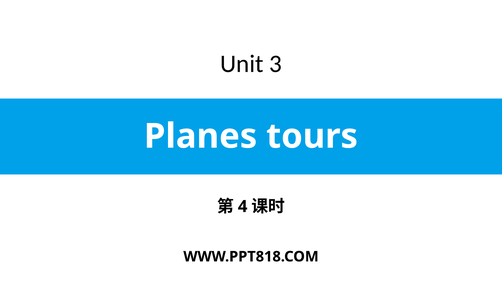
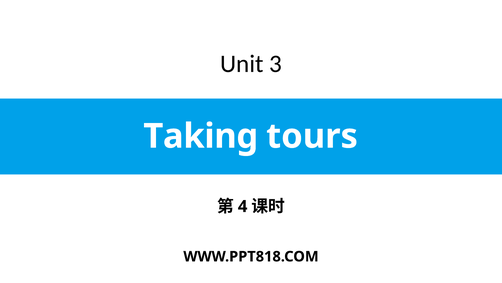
Planes: Planes -> Taking (201, 136)
